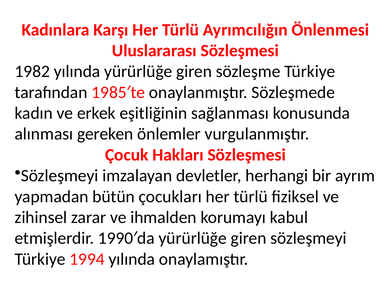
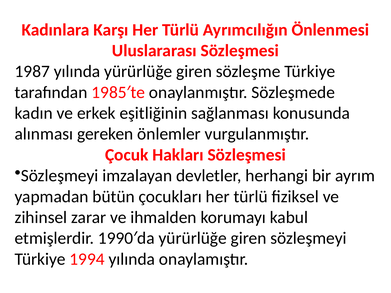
1982: 1982 -> 1987 (32, 72)
